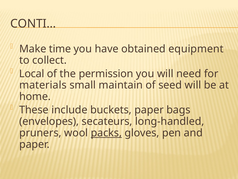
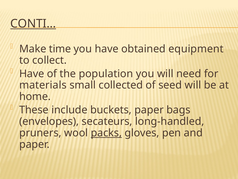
CONTI… underline: none -> present (33, 24)
Local: Local -> Have (32, 73)
permission: permission -> population (106, 73)
maintain: maintain -> collected (121, 85)
